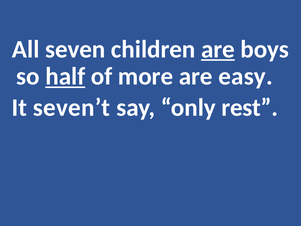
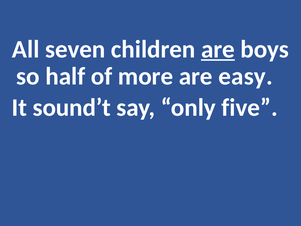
half underline: present -> none (65, 76)
seven’t: seven’t -> sound’t (72, 108)
rest: rest -> five (250, 108)
